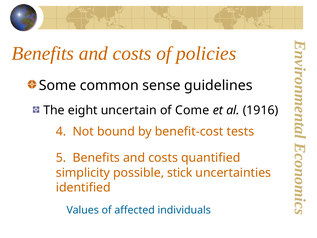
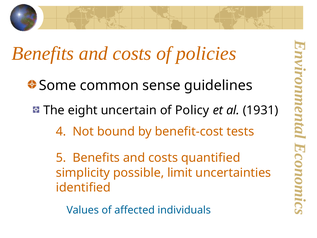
Come: Come -> Policy (192, 110)
1916: 1916 -> 1931 (261, 110)
stick: stick -> limit (180, 173)
